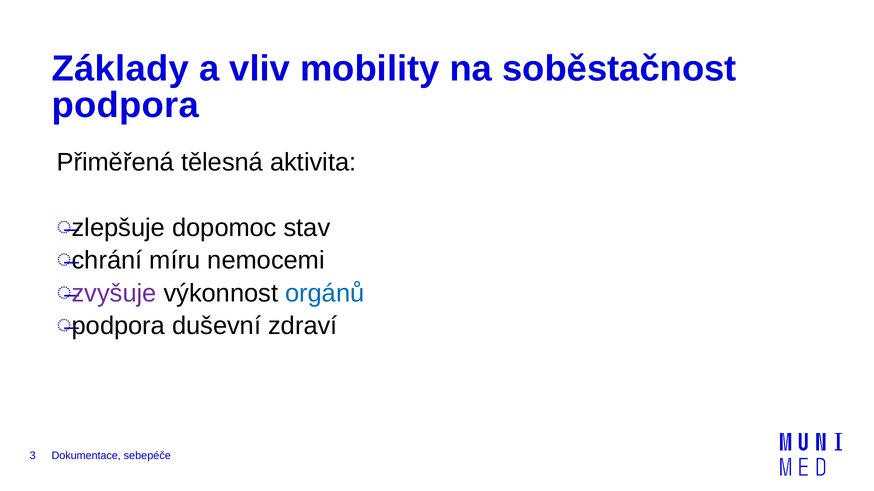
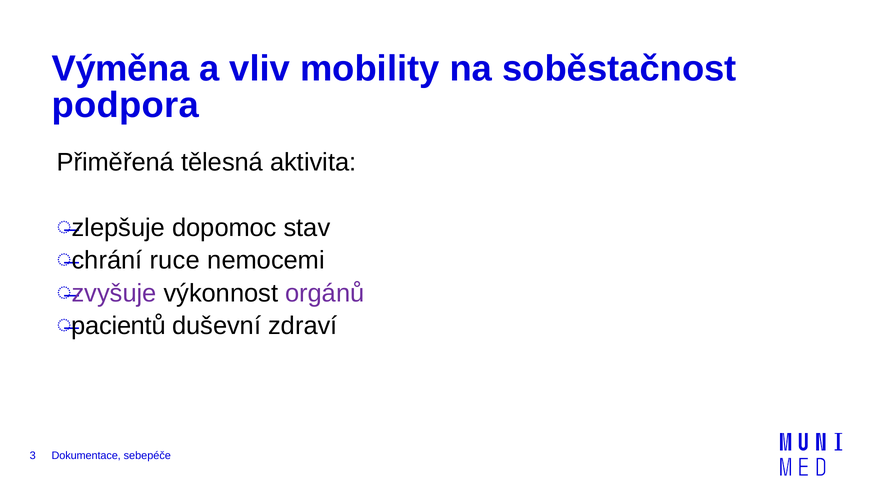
Základy: Základy -> Výměna (121, 69)
míru: míru -> ruce (175, 261)
orgánů colour: blue -> purple (325, 294)
podpora: podpora -> pacientů (119, 326)
